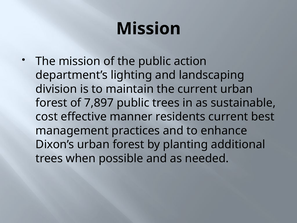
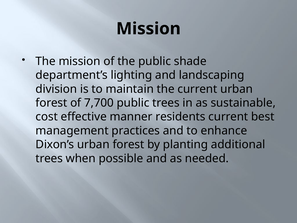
action: action -> shade (190, 61)
7,897: 7,897 -> 7,700 (99, 103)
